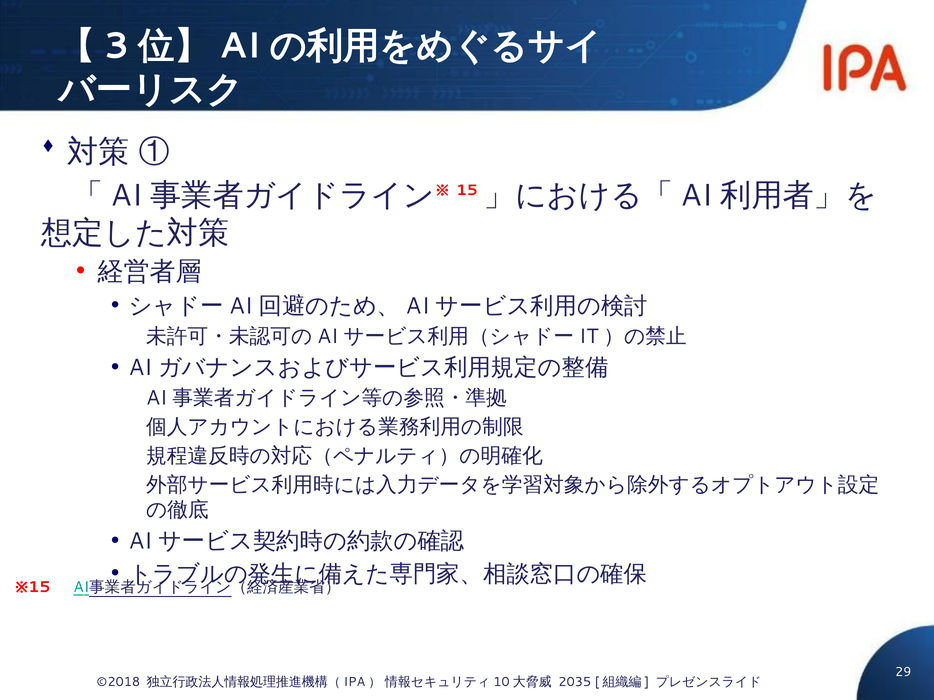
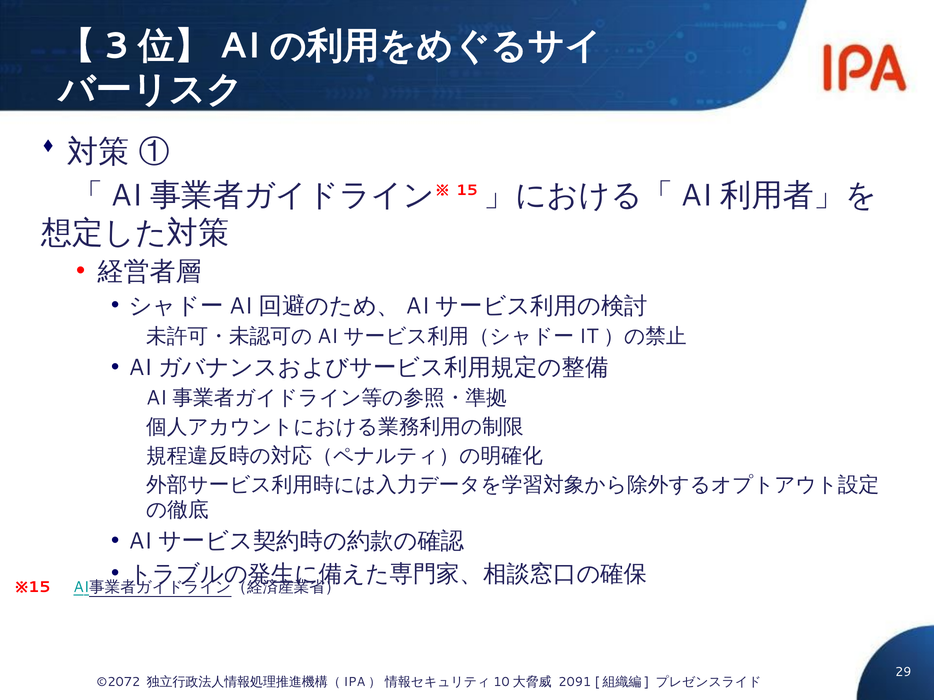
©2018: ©2018 -> ©2072 (118, 682)
2035: 2035 -> 2091 (575, 682)
